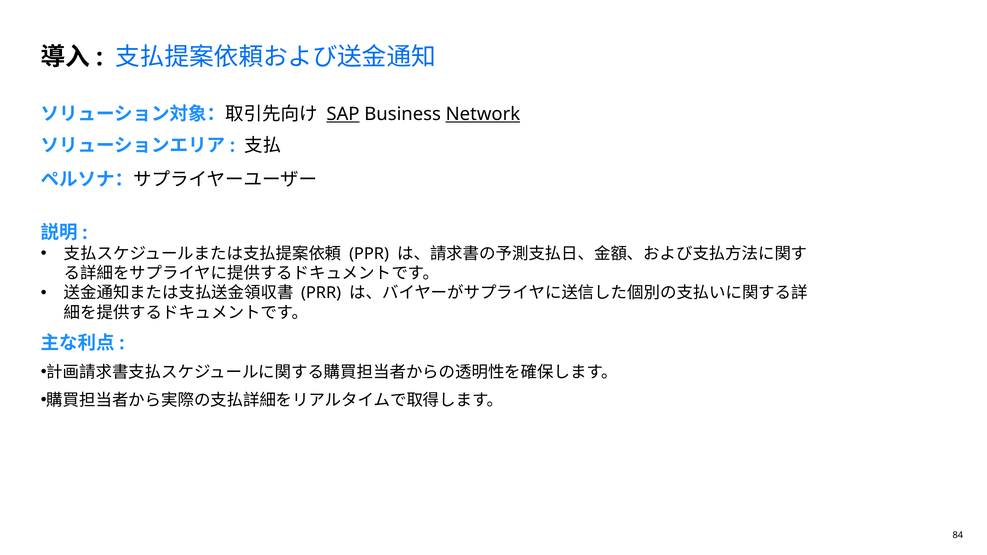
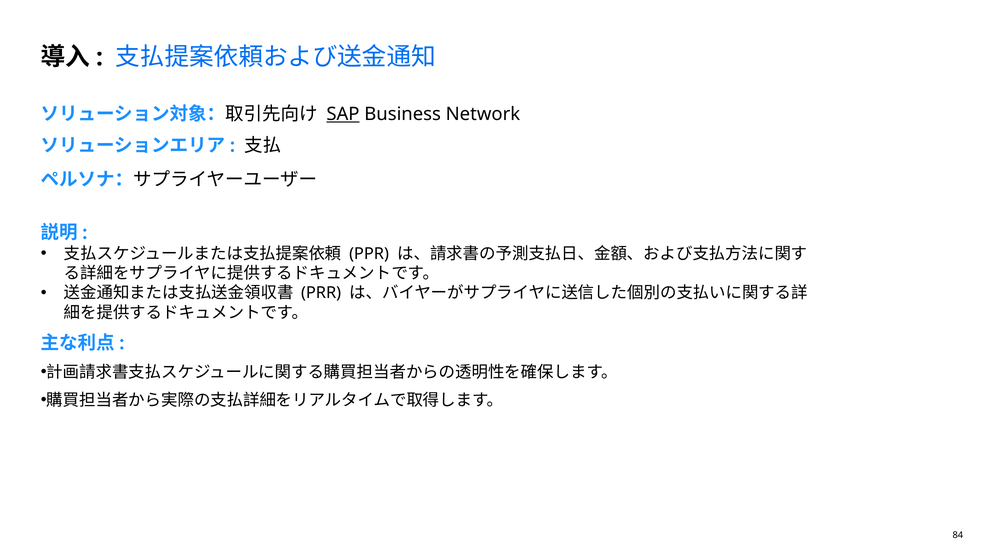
Network underline: present -> none (483, 114)
